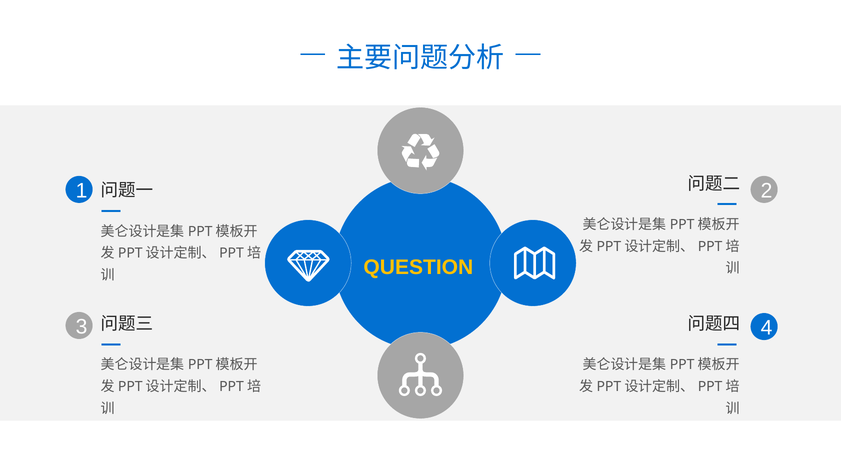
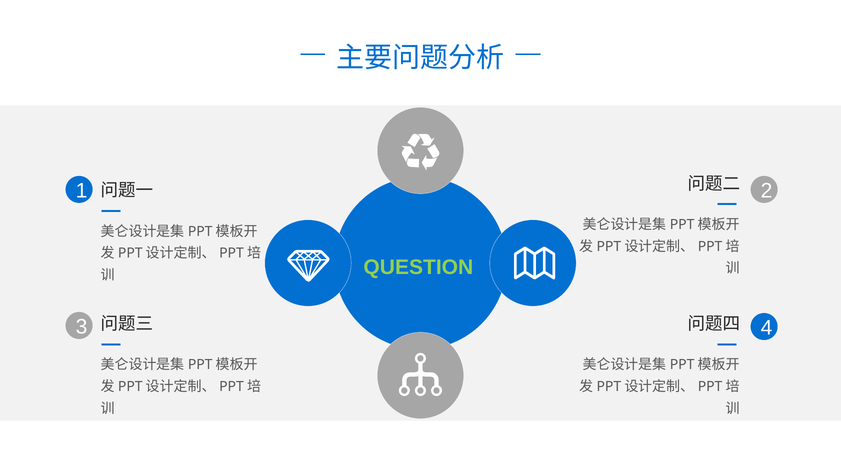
QUESTION colour: yellow -> light green (418, 267)
